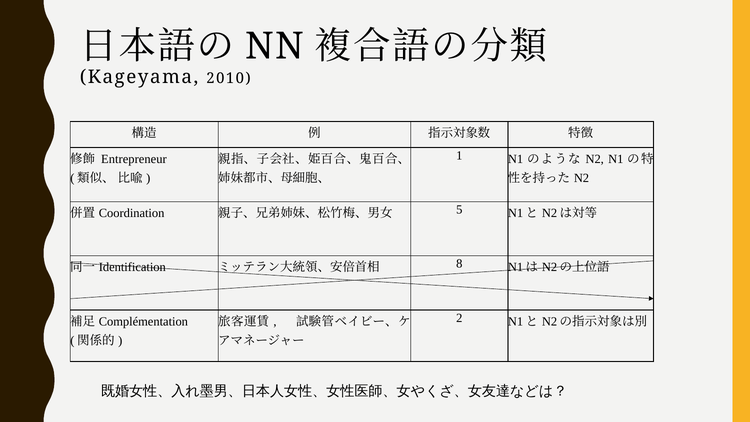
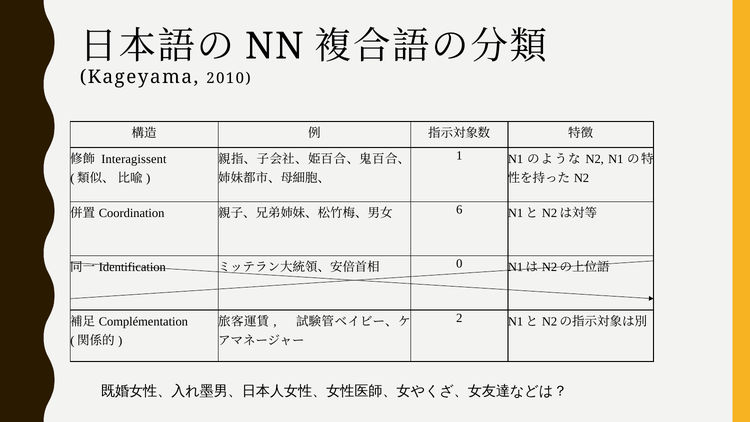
Entrepreneur: Entrepreneur -> Interagissent (134, 159)
5: 5 -> 6 (459, 210)
8: 8 -> 0 (459, 264)
